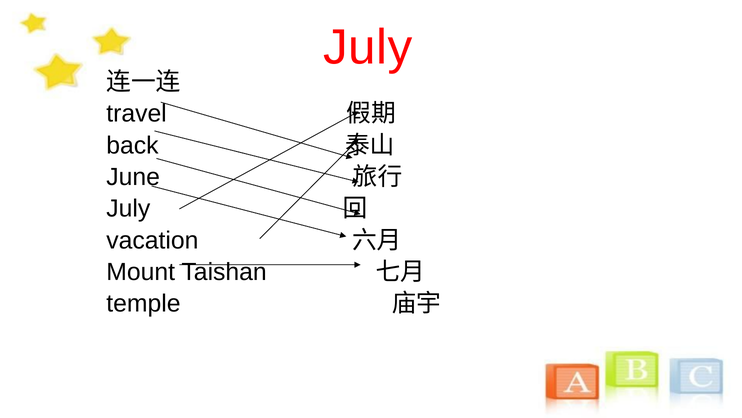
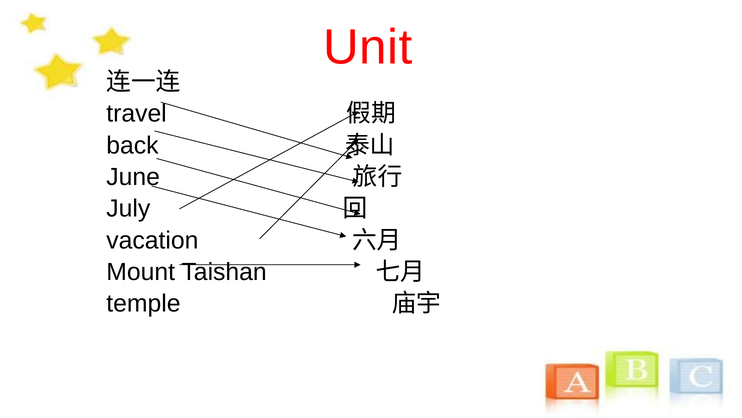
July: July -> Unit (368, 47)
